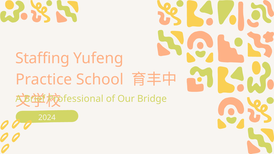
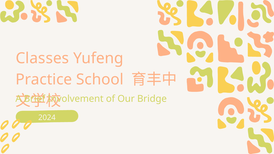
Staffing: Staffing -> Classes (42, 58)
Professional: Professional -> Involvement (76, 99)
